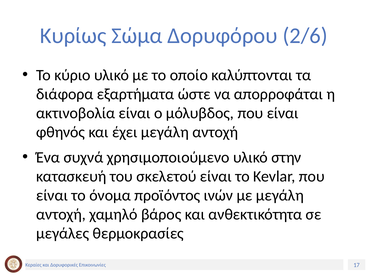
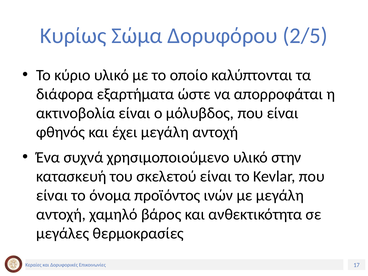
2/6: 2/6 -> 2/5 (305, 36)
